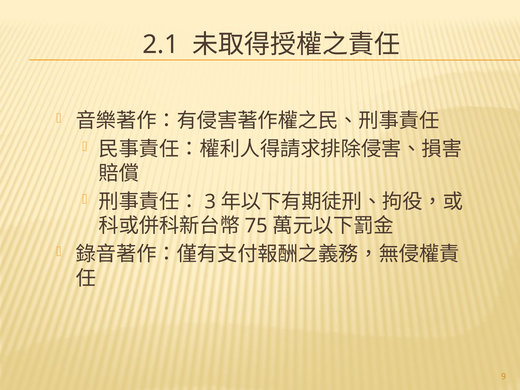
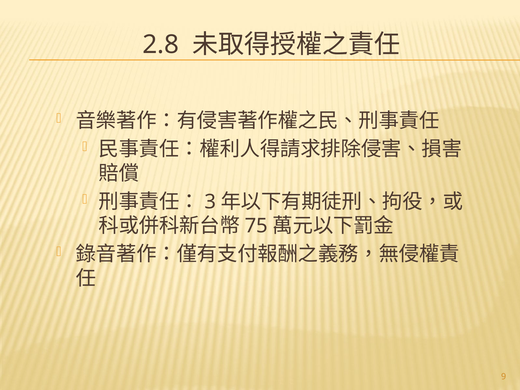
2.1: 2.1 -> 2.8 (161, 45)
